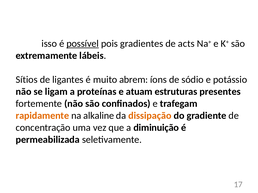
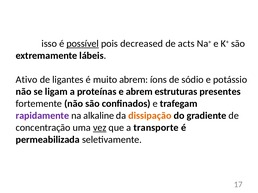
gradientes: gradientes -> decreased (142, 44)
Sítios: Sítios -> Ativo (27, 80)
e atuam: atuam -> abrem (139, 92)
rapidamente colour: orange -> purple (42, 116)
vez underline: none -> present (100, 128)
diminuição: diminuição -> transporte (156, 128)
